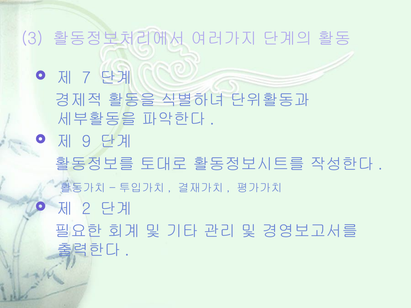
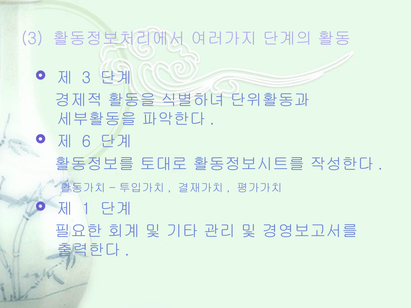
7: 7 -> 3 (86, 78)
9: 9 -> 6 (86, 142)
2: 2 -> 1 (86, 209)
